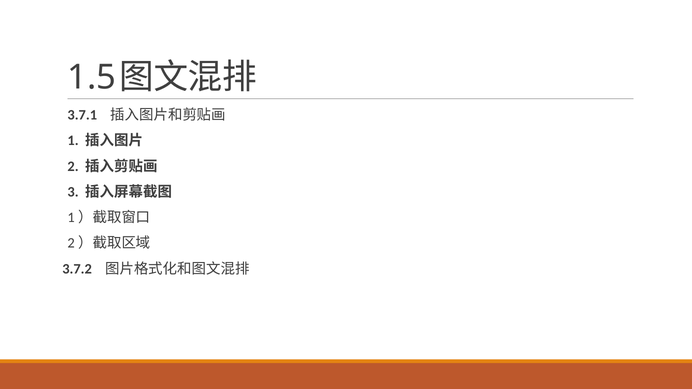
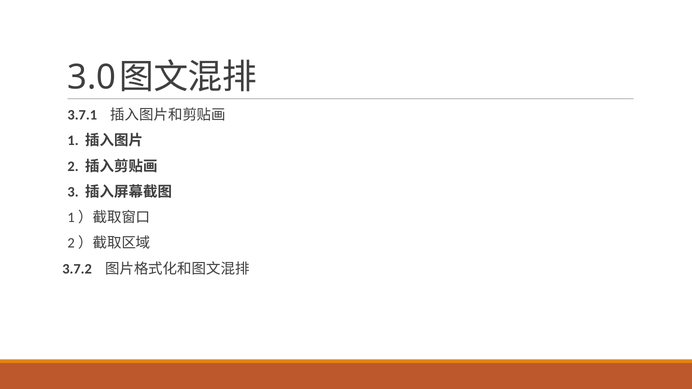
1.5: 1.5 -> 3.0 (92, 78)
